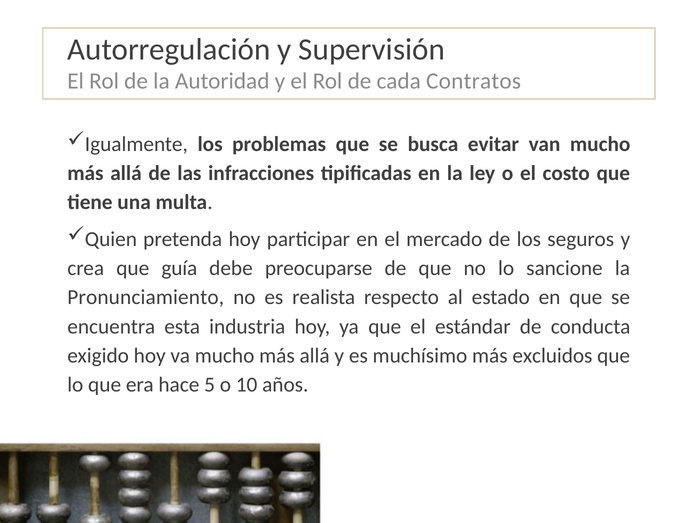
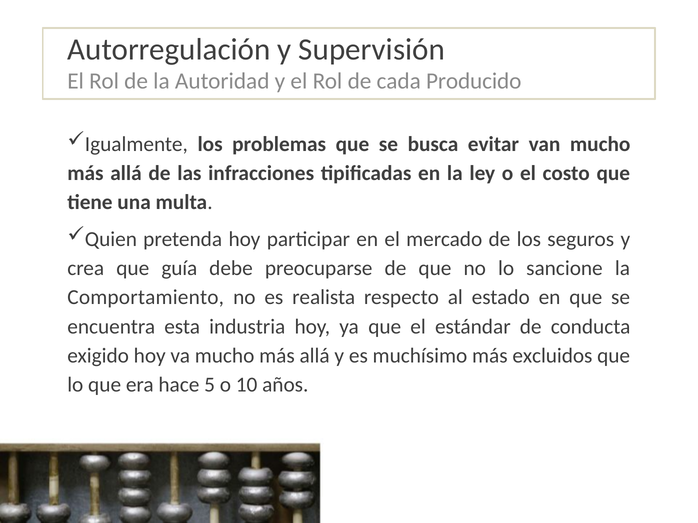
Contratos: Contratos -> Producido (474, 81)
Pronunciamiento: Pronunciamiento -> Comportamiento (146, 298)
